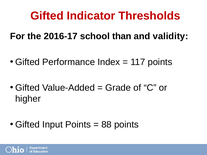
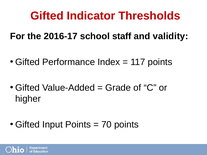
than: than -> staff (122, 36)
88: 88 -> 70 (106, 125)
